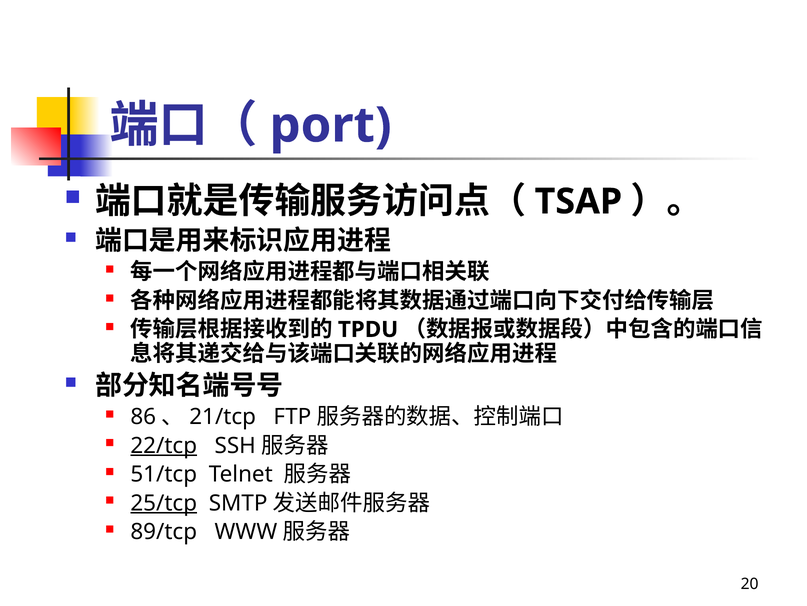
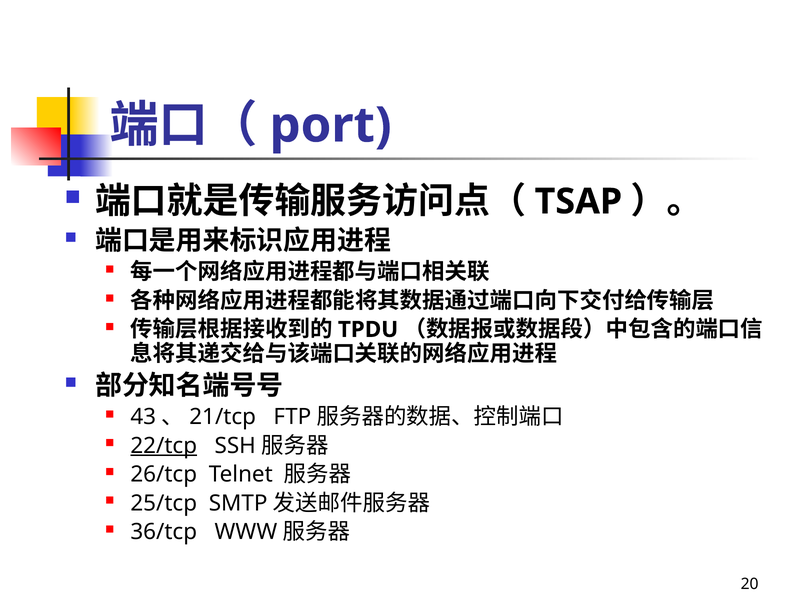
86: 86 -> 43 (143, 416)
51/tcp: 51/tcp -> 26/tcp (164, 474)
25/tcp underline: present -> none (164, 503)
89/tcp: 89/tcp -> 36/tcp (164, 531)
